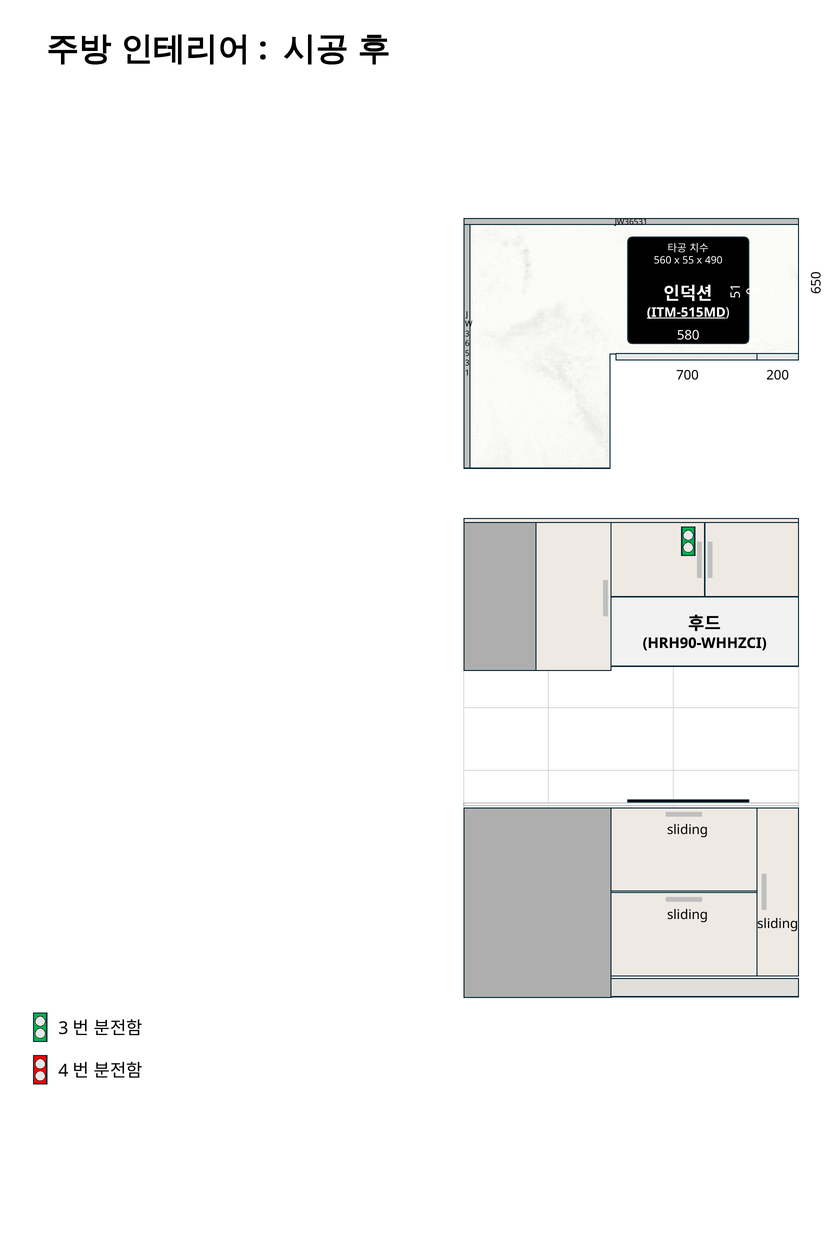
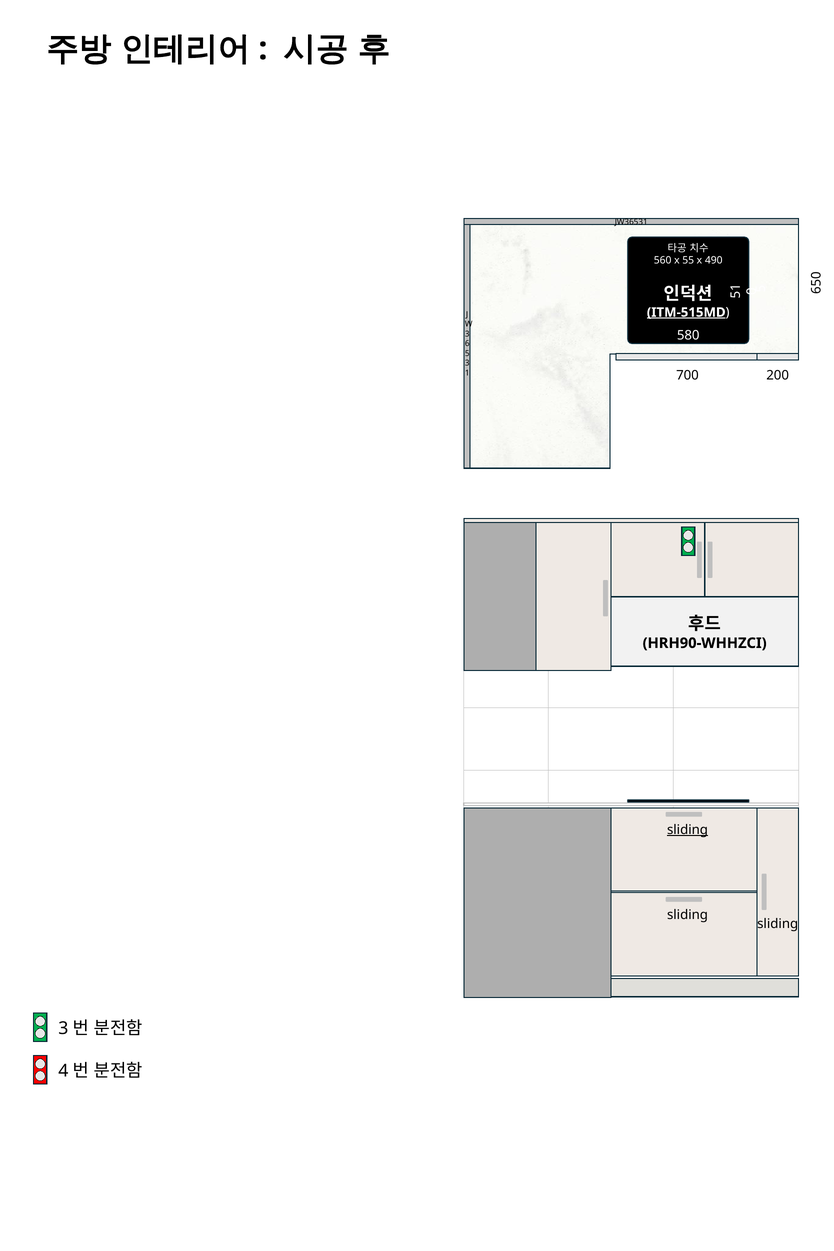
sliding underline: none -> present (687, 830)
